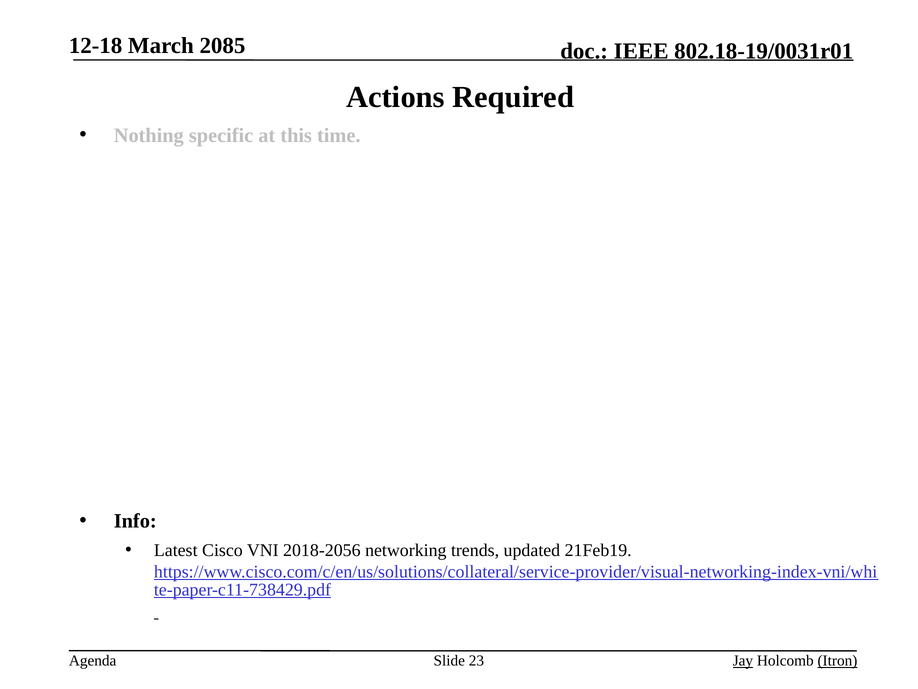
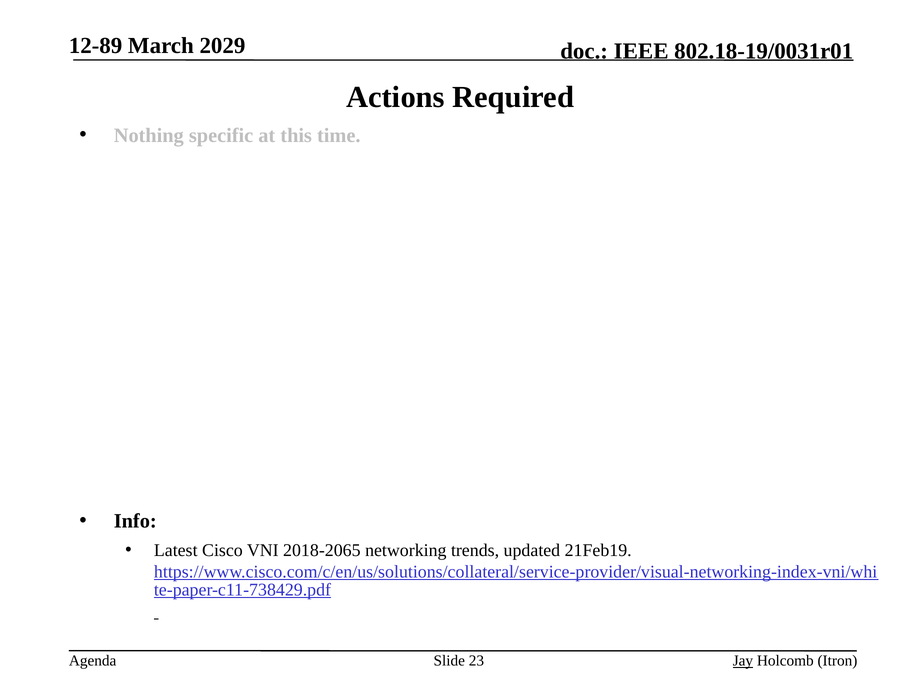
12-18: 12-18 -> 12-89 (96, 46)
2085: 2085 -> 2029 (222, 46)
2018-2056: 2018-2056 -> 2018-2065 (322, 550)
Itron underline: present -> none (837, 660)
